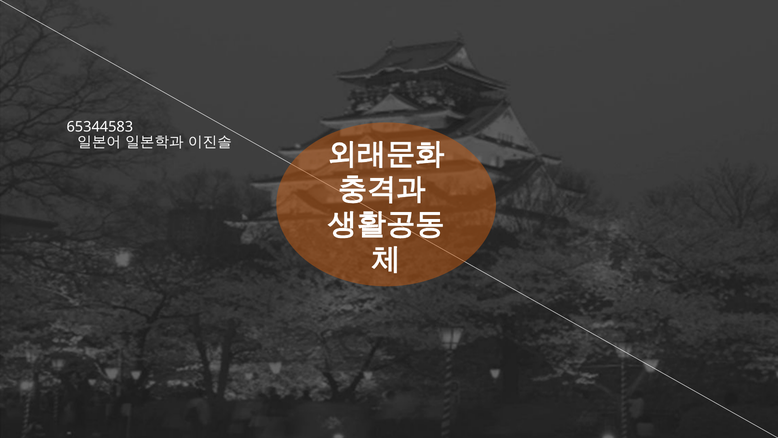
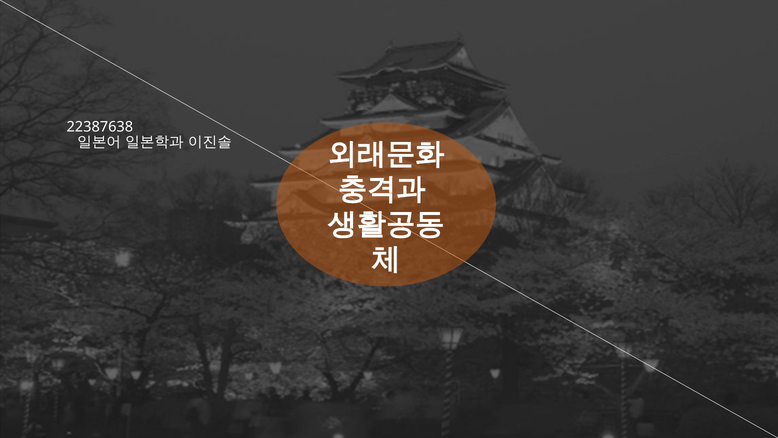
65344583: 65344583 -> 22387638 (100, 127)
